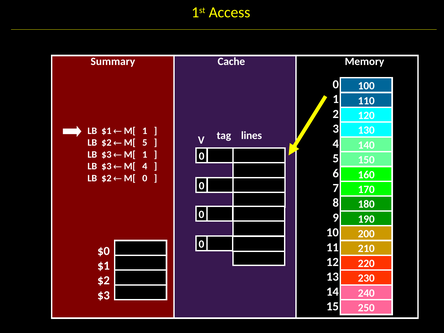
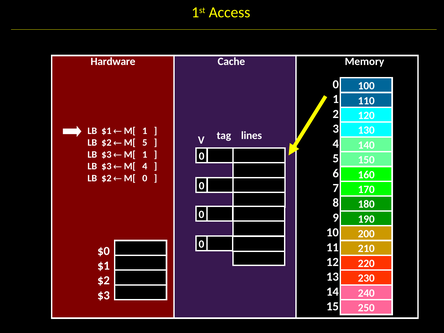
Summary: Summary -> Hardware (113, 61)
